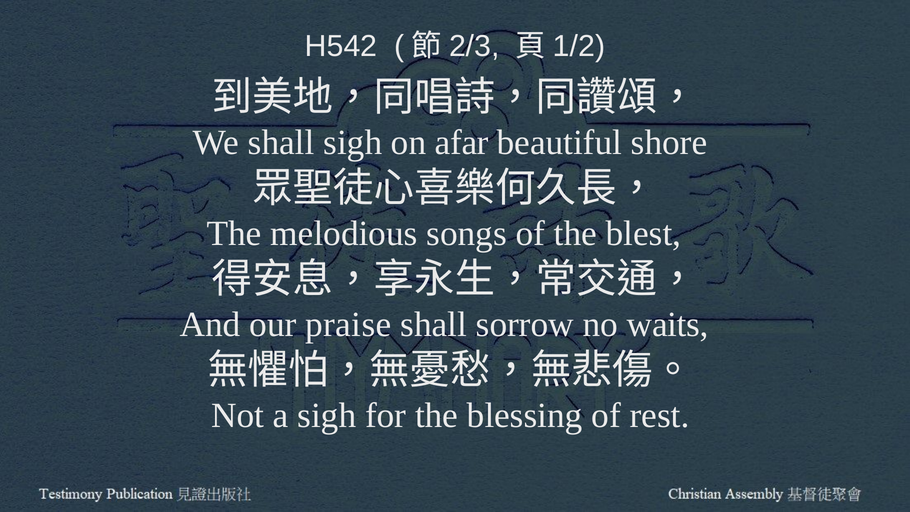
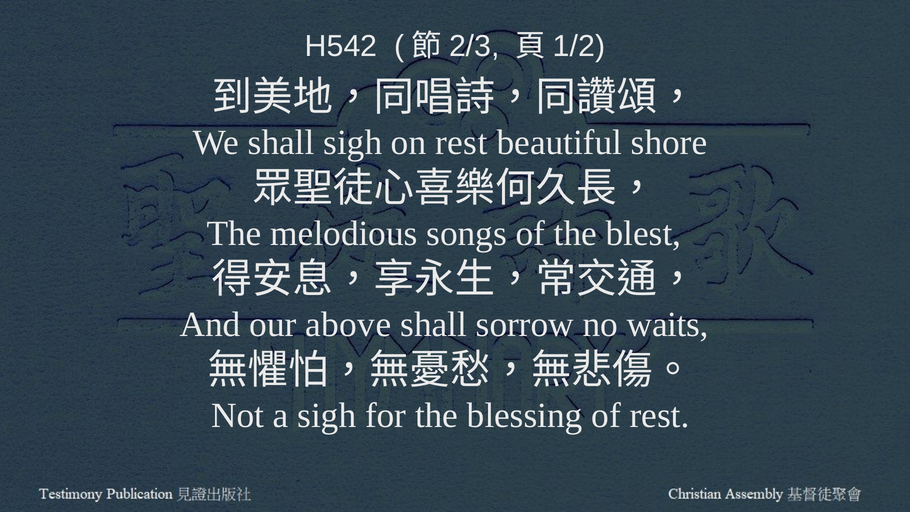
on afar: afar -> rest (461, 142)
praise: praise -> above (348, 324)
